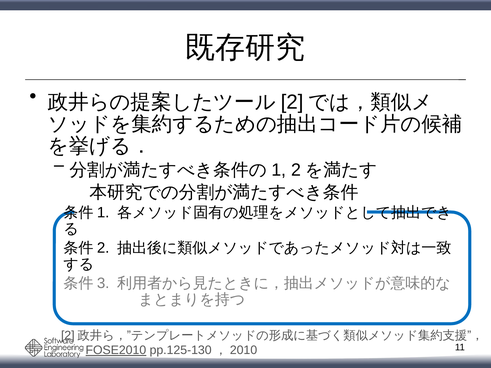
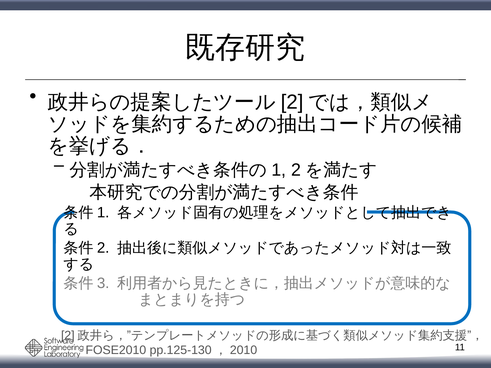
FOSE2010 underline: present -> none (116, 350)
